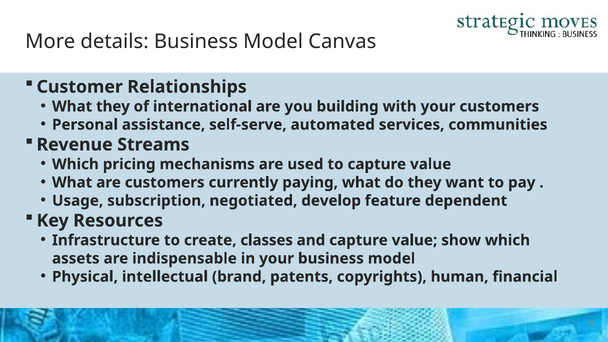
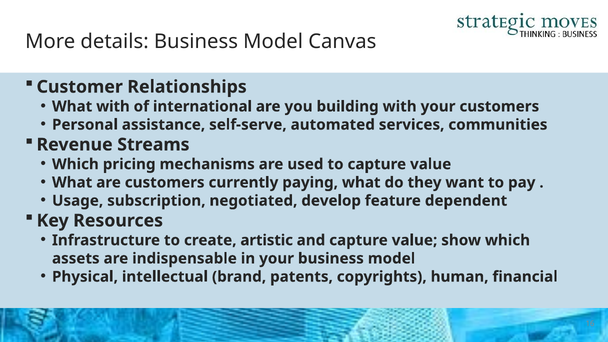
What they: they -> with (113, 106)
classes: classes -> artistic (267, 240)
